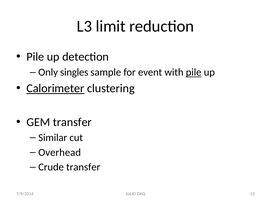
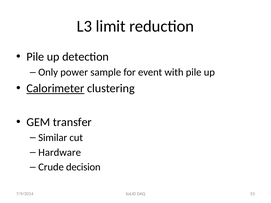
singles: singles -> power (74, 72)
pile underline: present -> none (194, 72)
Overhead: Overhead -> Hardware (60, 153)
Crude transfer: transfer -> decision (83, 167)
